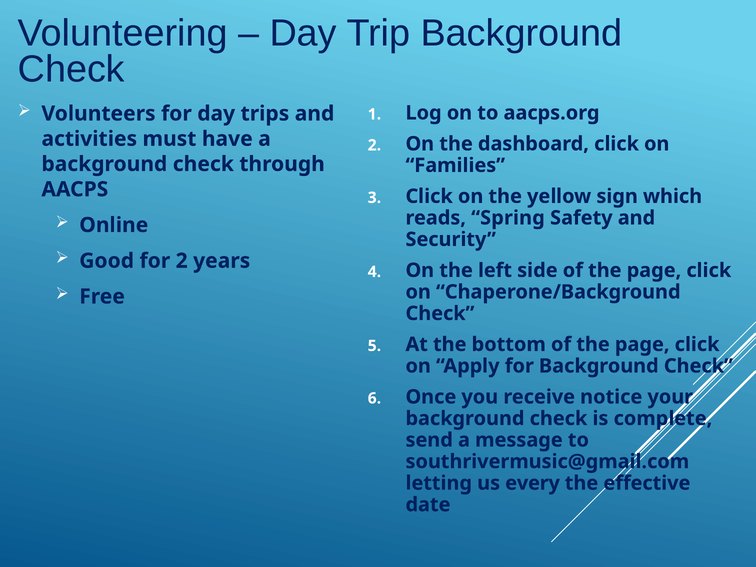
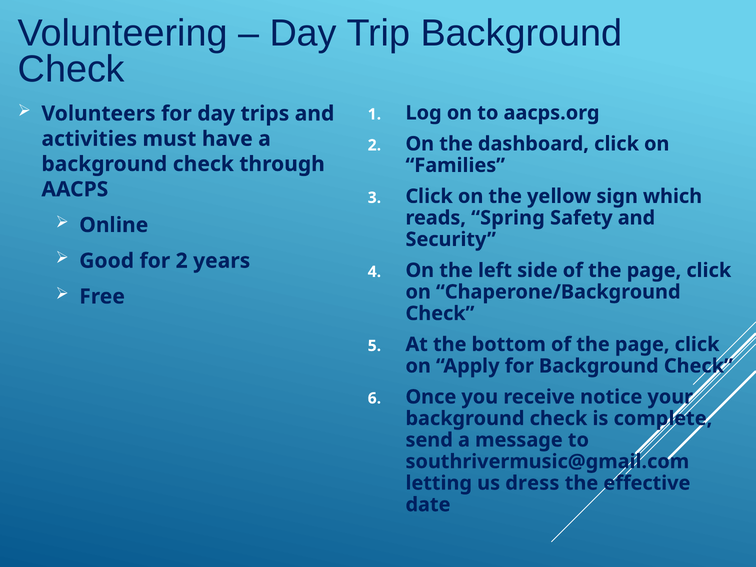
every: every -> dress (532, 483)
